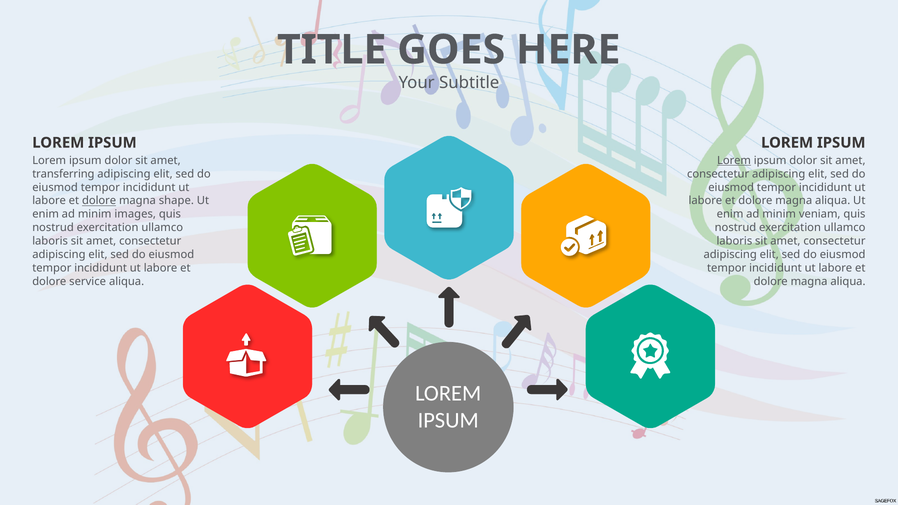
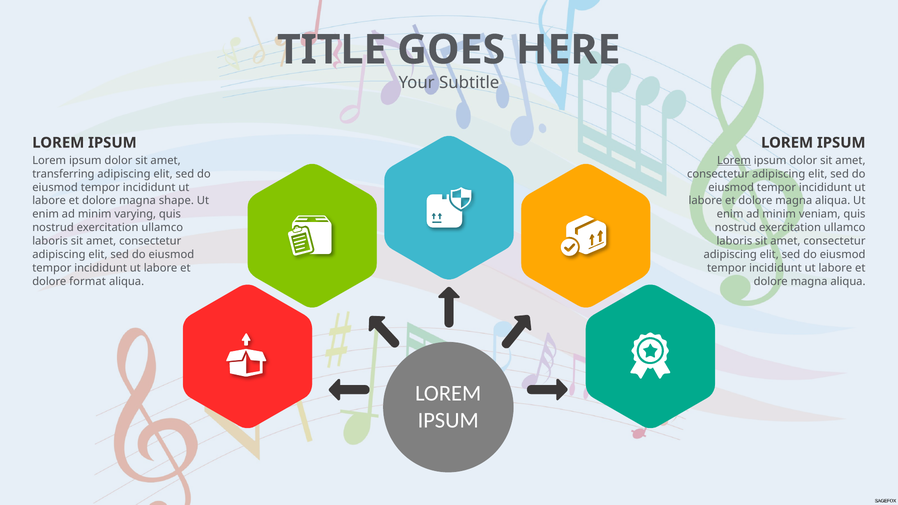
dolore underline: present -> none (99, 201)
images: images -> varying (135, 214)
service: service -> format (88, 282)
